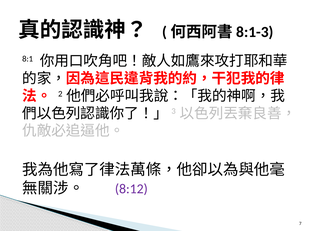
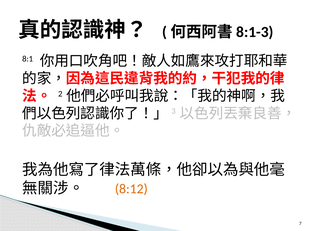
8:12 colour: purple -> orange (131, 189)
